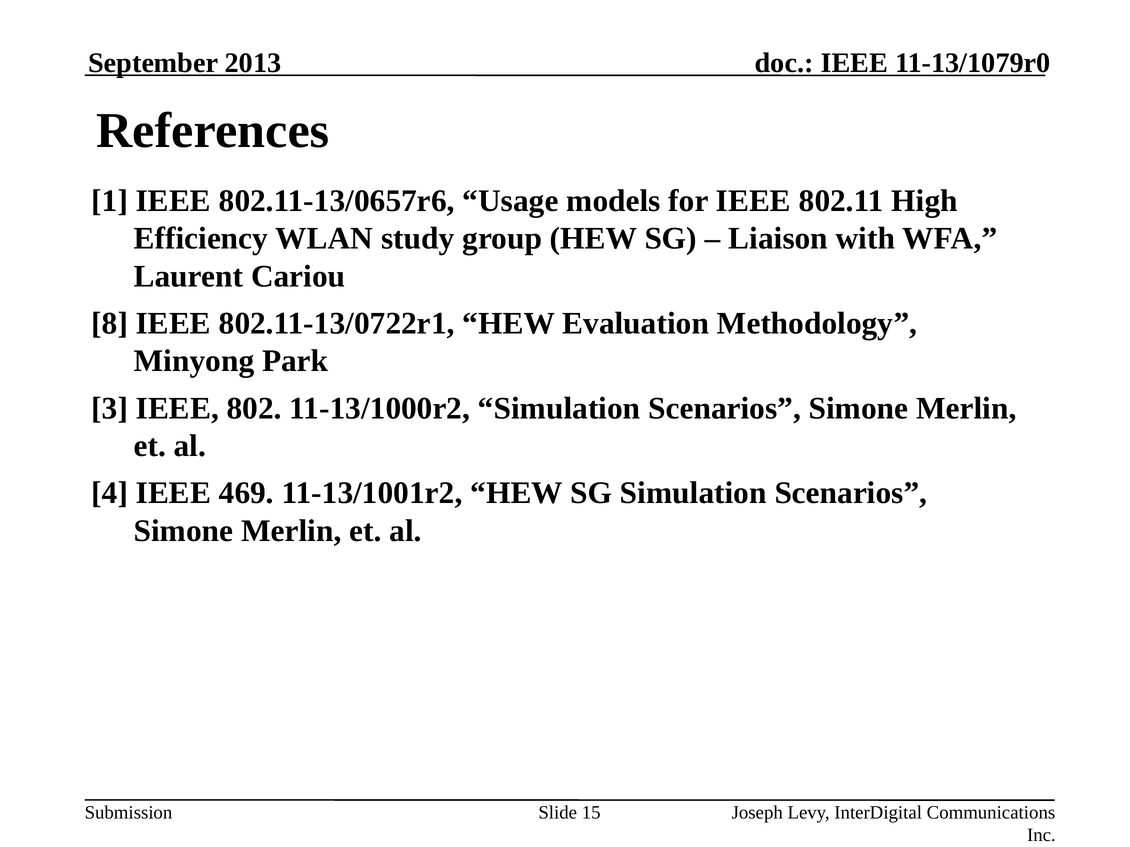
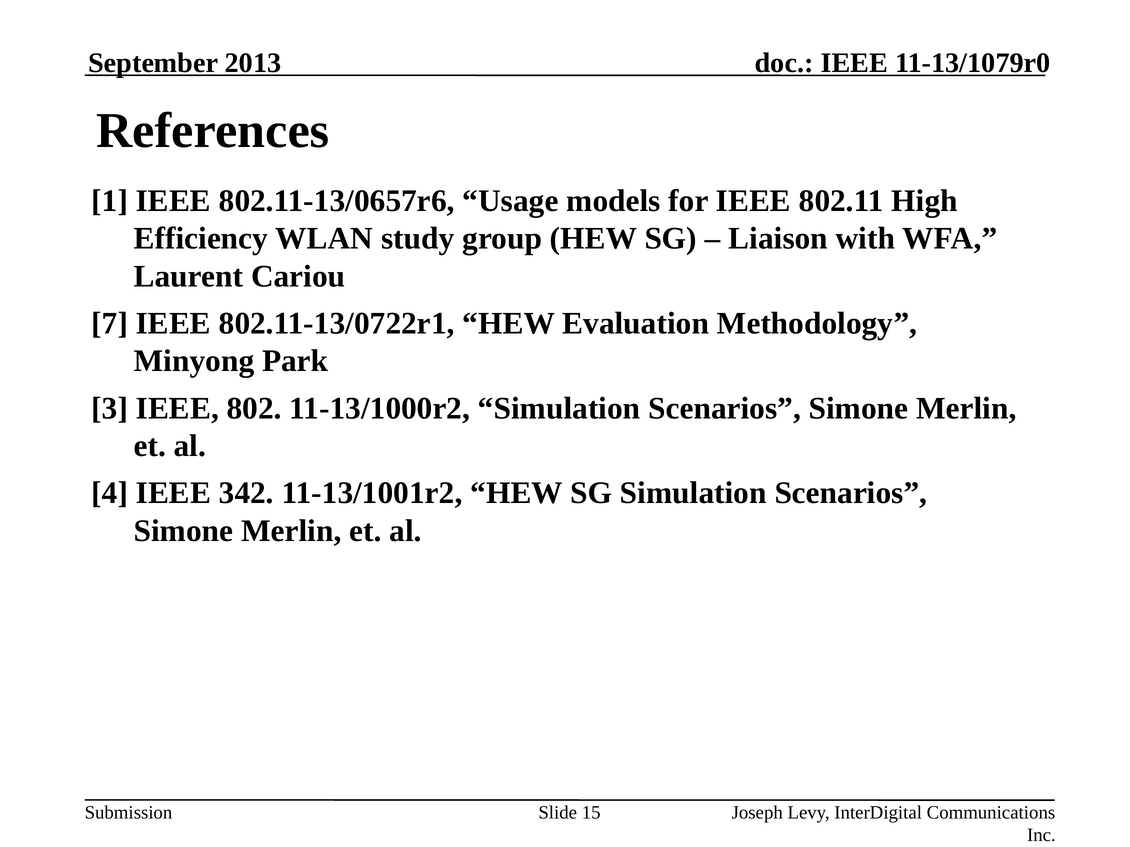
8: 8 -> 7 (110, 324)
469: 469 -> 342 (246, 493)
